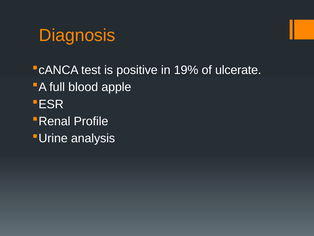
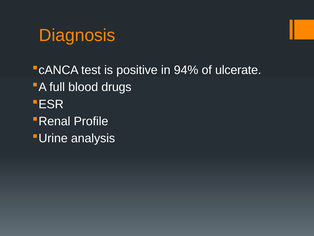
19%: 19% -> 94% (186, 70)
apple: apple -> drugs (116, 87)
